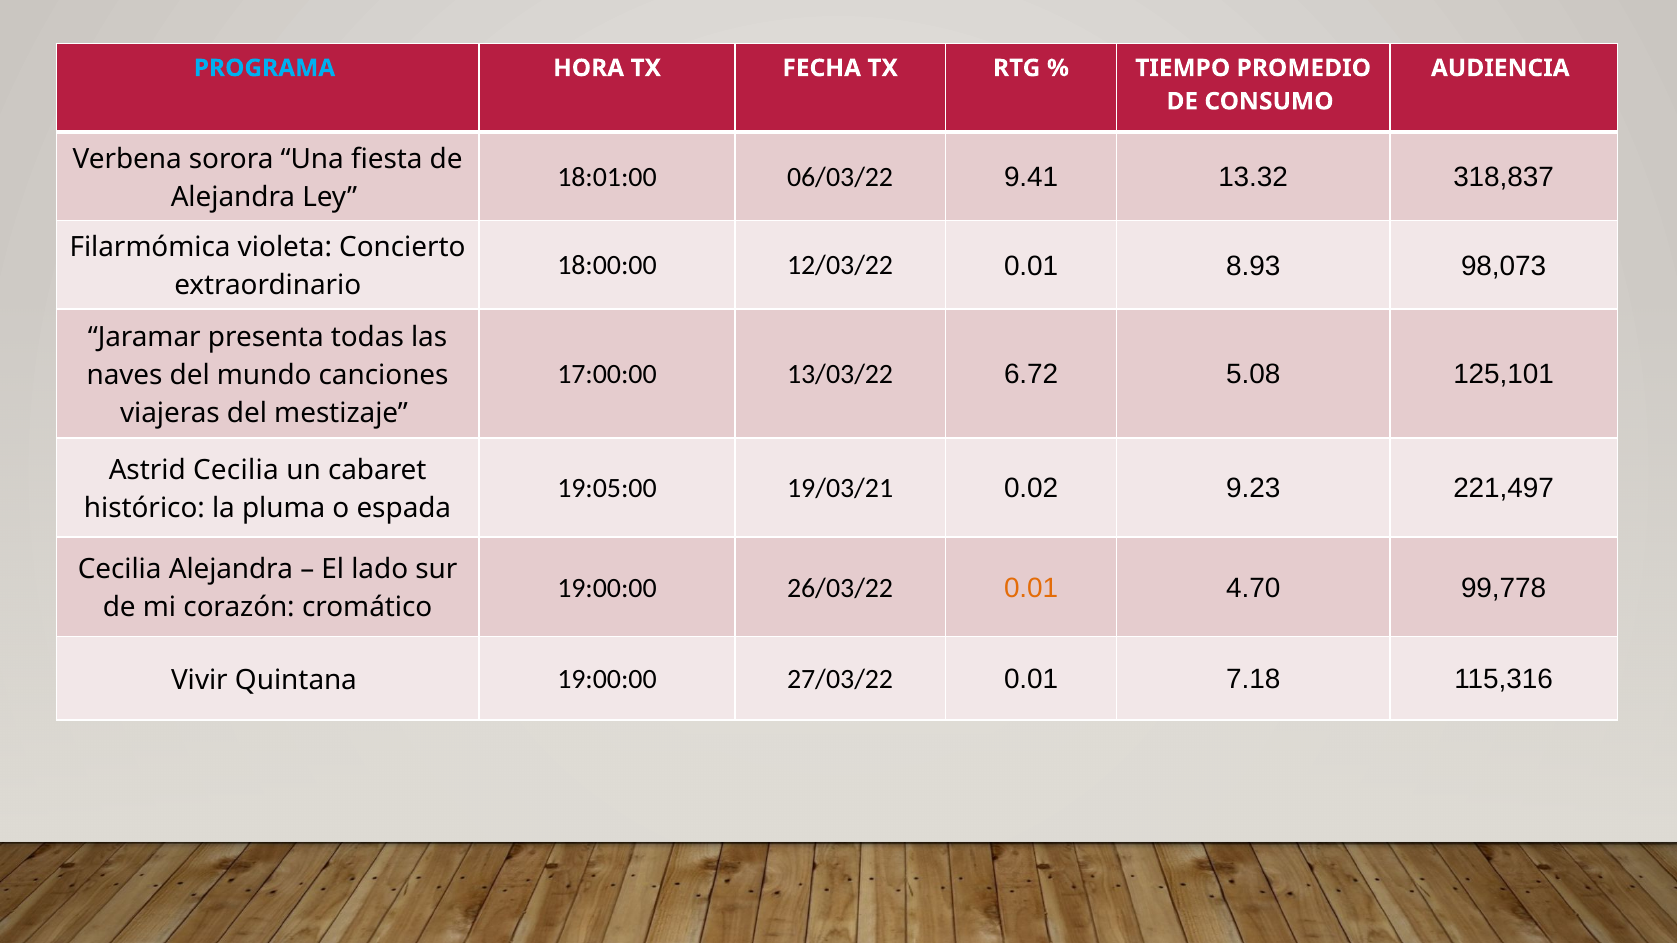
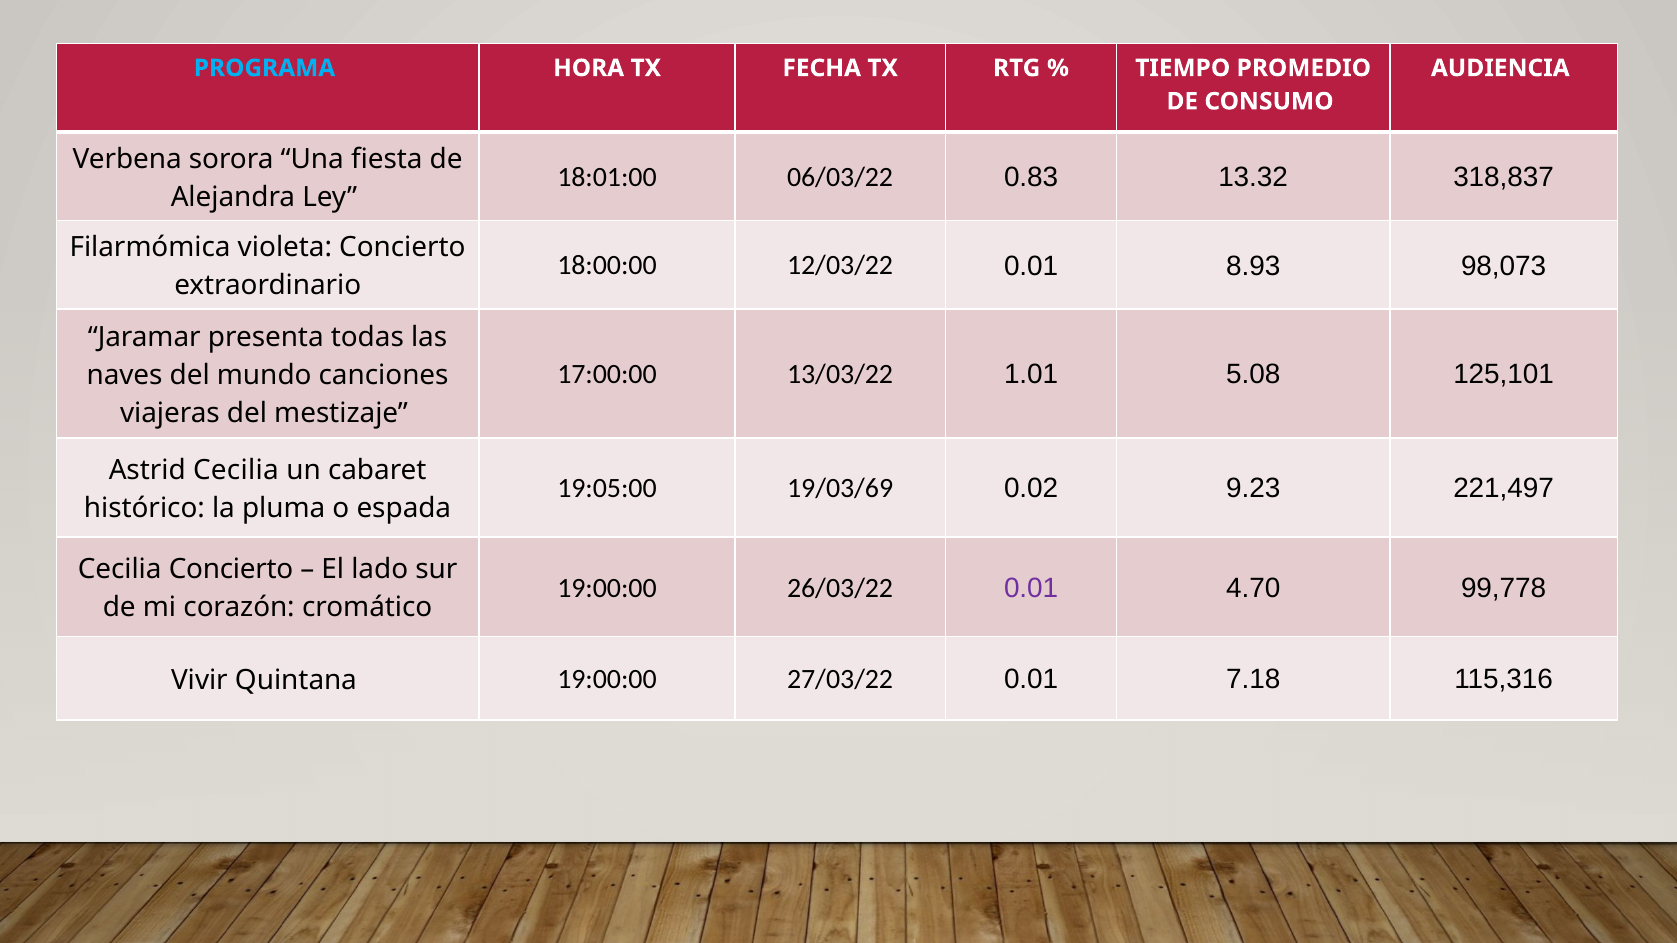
9.41: 9.41 -> 0.83 (1031, 177)
6.72: 6.72 -> 1.01 (1031, 375)
19/03/21: 19/03/21 -> 19/03/69 (840, 489)
Cecilia Alejandra: Alejandra -> Concierto (231, 570)
0.01 colour: orange -> purple (1031, 588)
